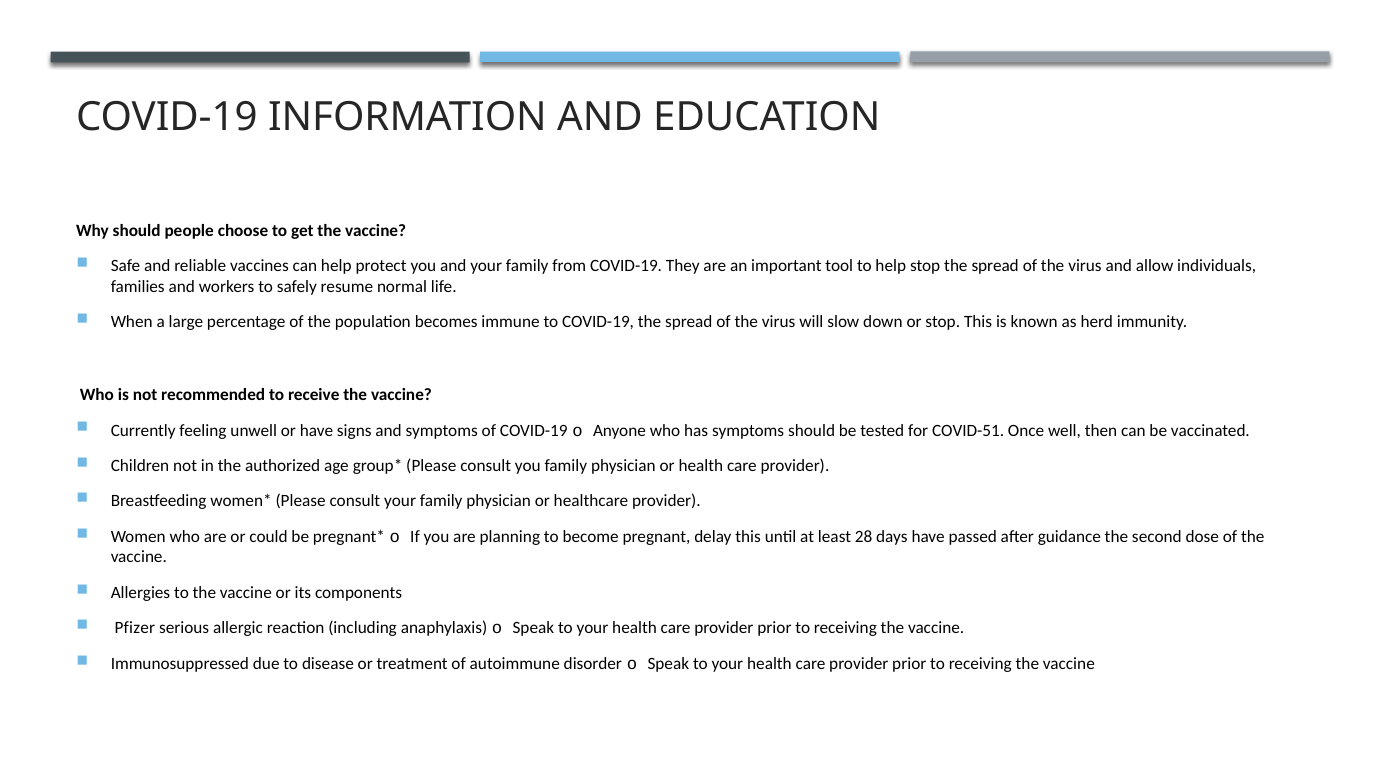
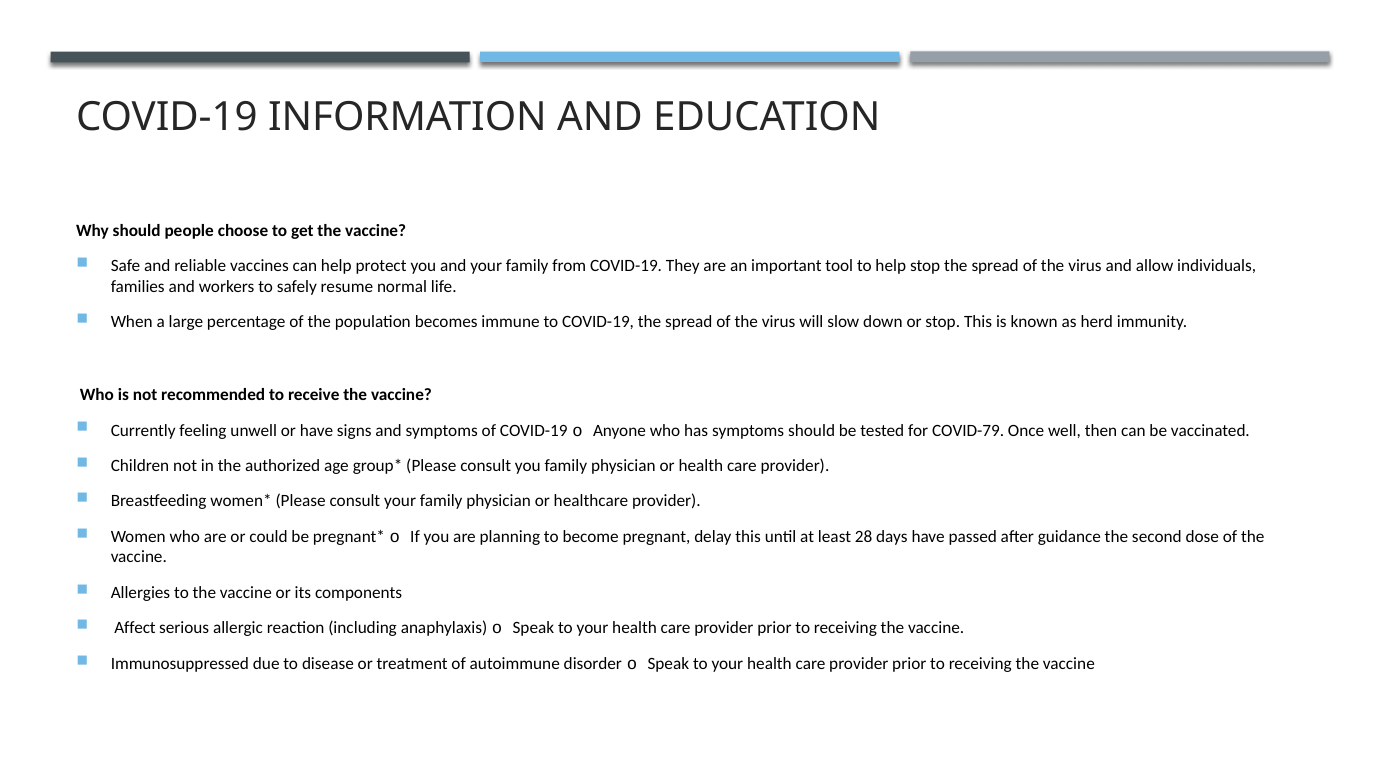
COVID-51: COVID-51 -> COVID-79 (968, 431)
Pfizer: Pfizer -> Affect (135, 628)
